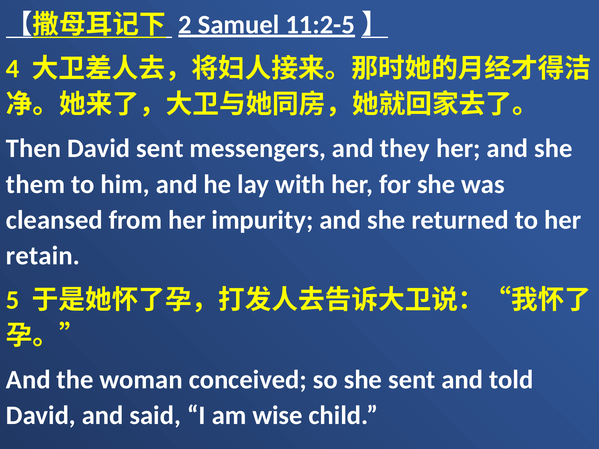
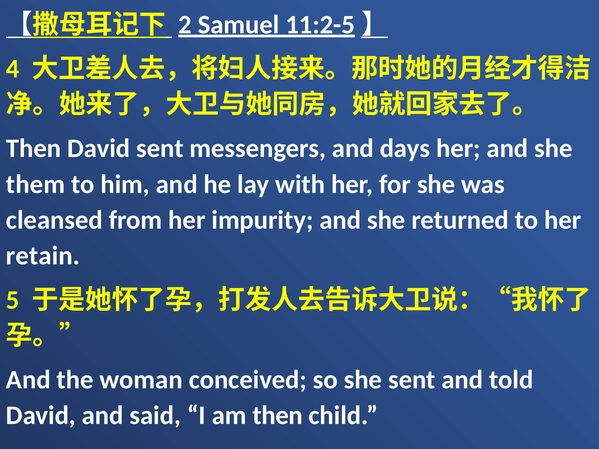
they: they -> days (405, 149)
am wise: wise -> then (278, 416)
